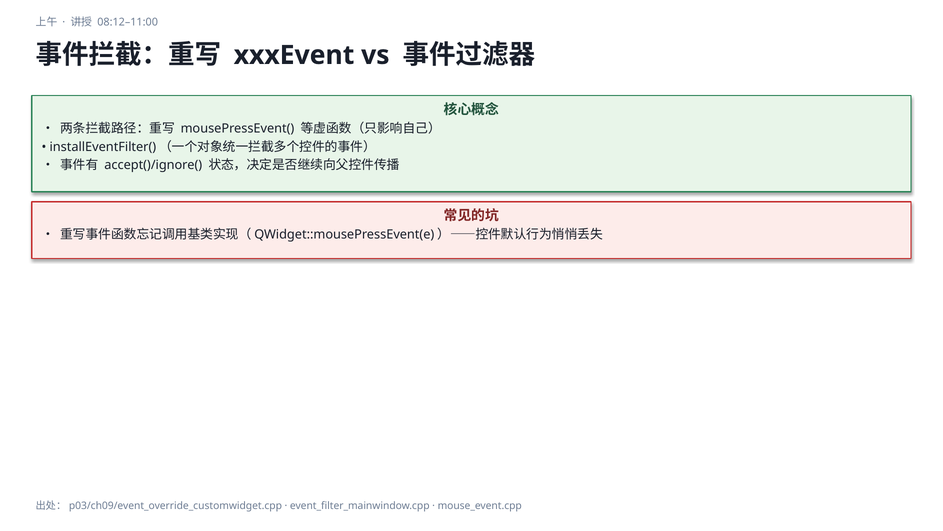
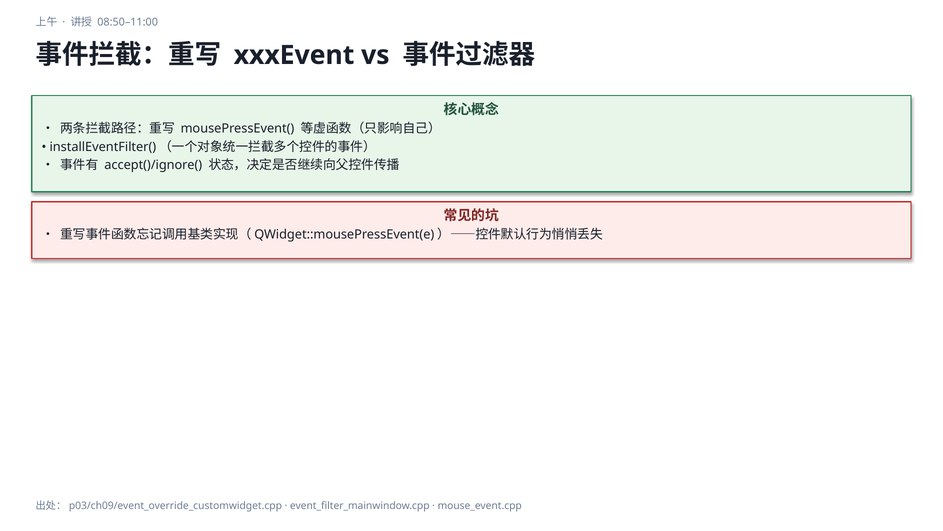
08:12–11:00: 08:12–11:00 -> 08:50–11:00 (128, 22)
